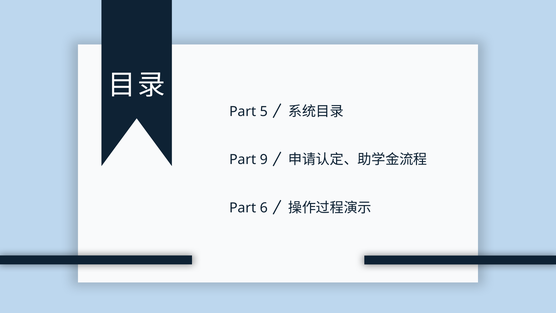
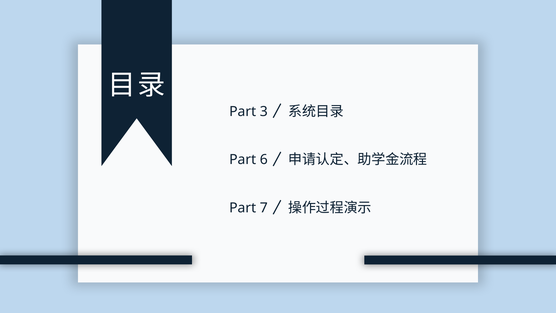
5: 5 -> 3 (264, 111)
9: 9 -> 6 (264, 160)
6: 6 -> 7 (264, 208)
